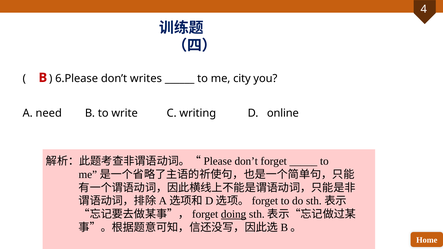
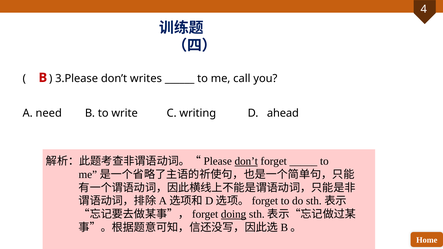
6.Please: 6.Please -> 3.Please (77, 79)
city: city -> call (242, 79)
online: online -> ahead (283, 113)
don’t underline: none -> present (246, 161)
